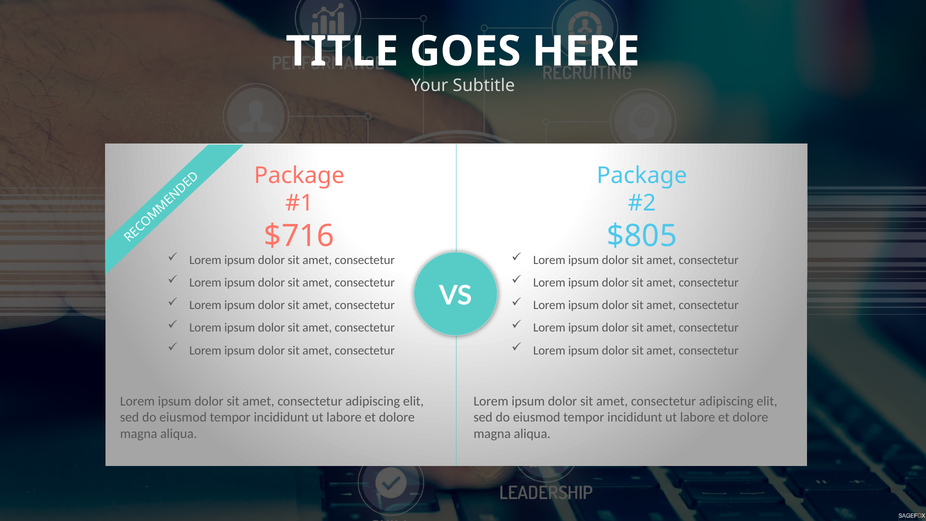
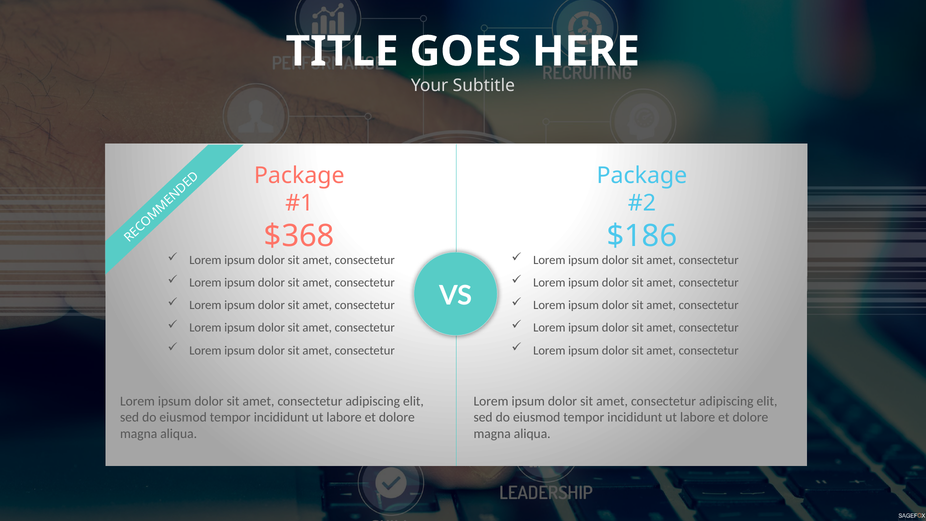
$716: $716 -> $368 (299, 236)
$805: $805 -> $186 (642, 236)
